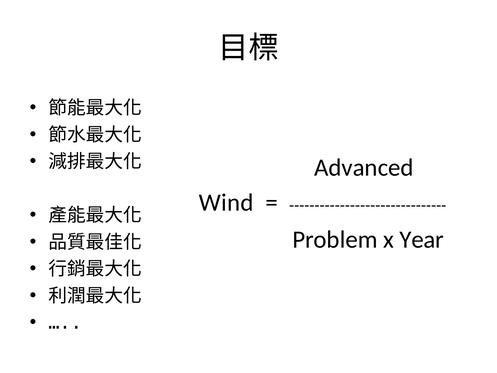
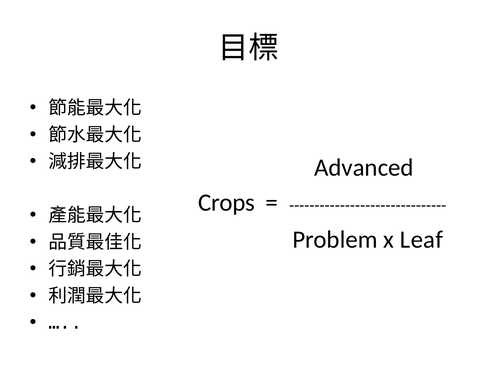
Wind: Wind -> Crops (227, 202)
Year: Year -> Leaf (421, 239)
